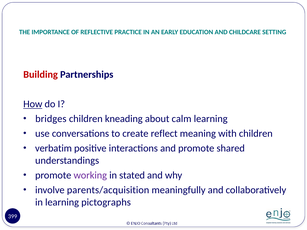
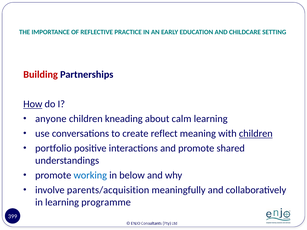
bridges: bridges -> anyone (51, 119)
children underline: none -> present (256, 134)
verbatim: verbatim -> portfolio (53, 148)
working colour: purple -> blue (90, 176)
stated: stated -> below (132, 176)
pictographs: pictographs -> programme (106, 203)
